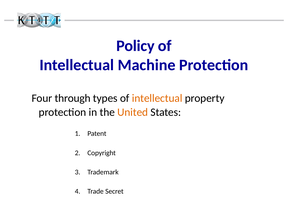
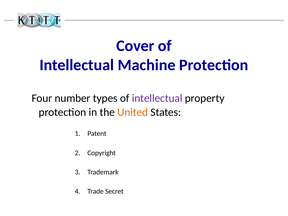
Policy: Policy -> Cover (135, 46)
through: through -> number (73, 98)
intellectual colour: orange -> purple (157, 98)
